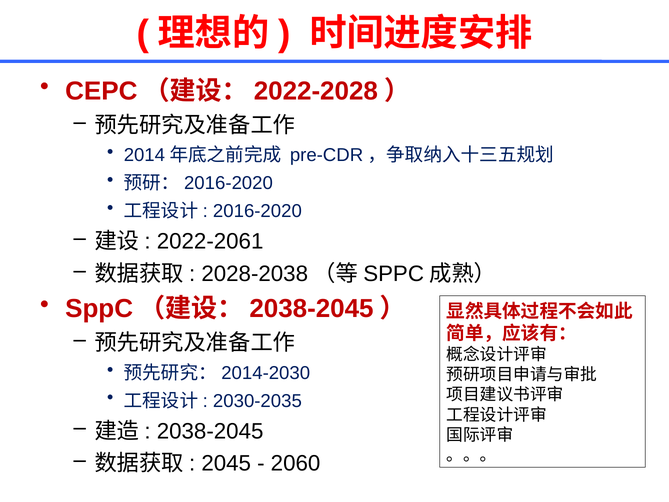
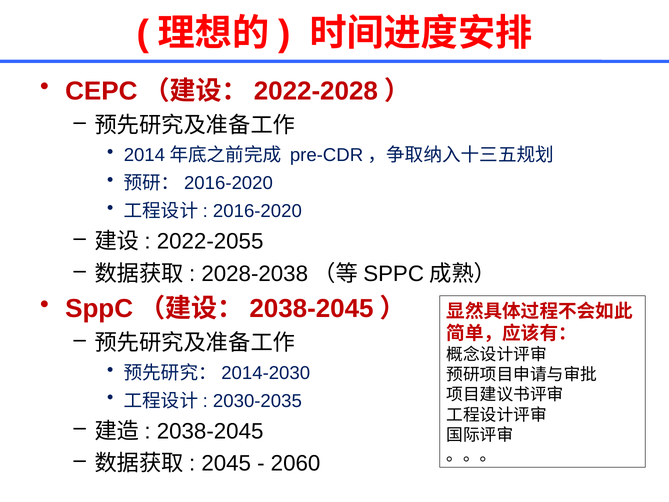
2022-2061: 2022-2061 -> 2022-2055 (210, 241)
